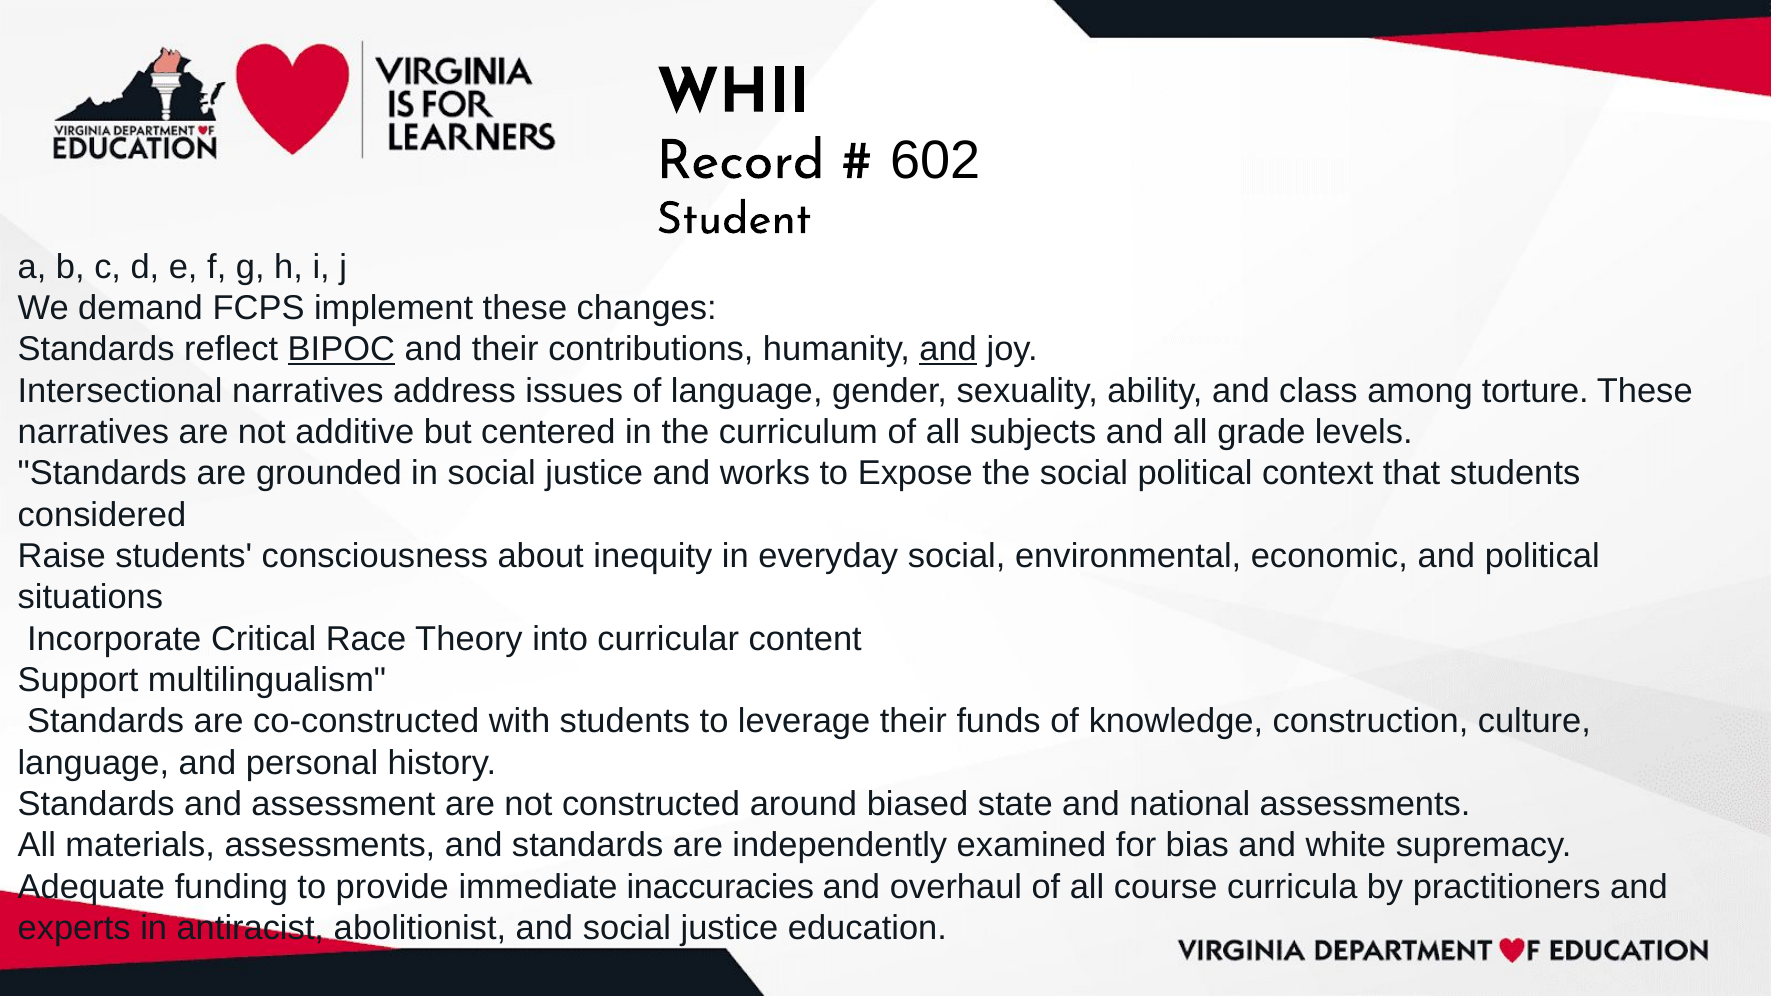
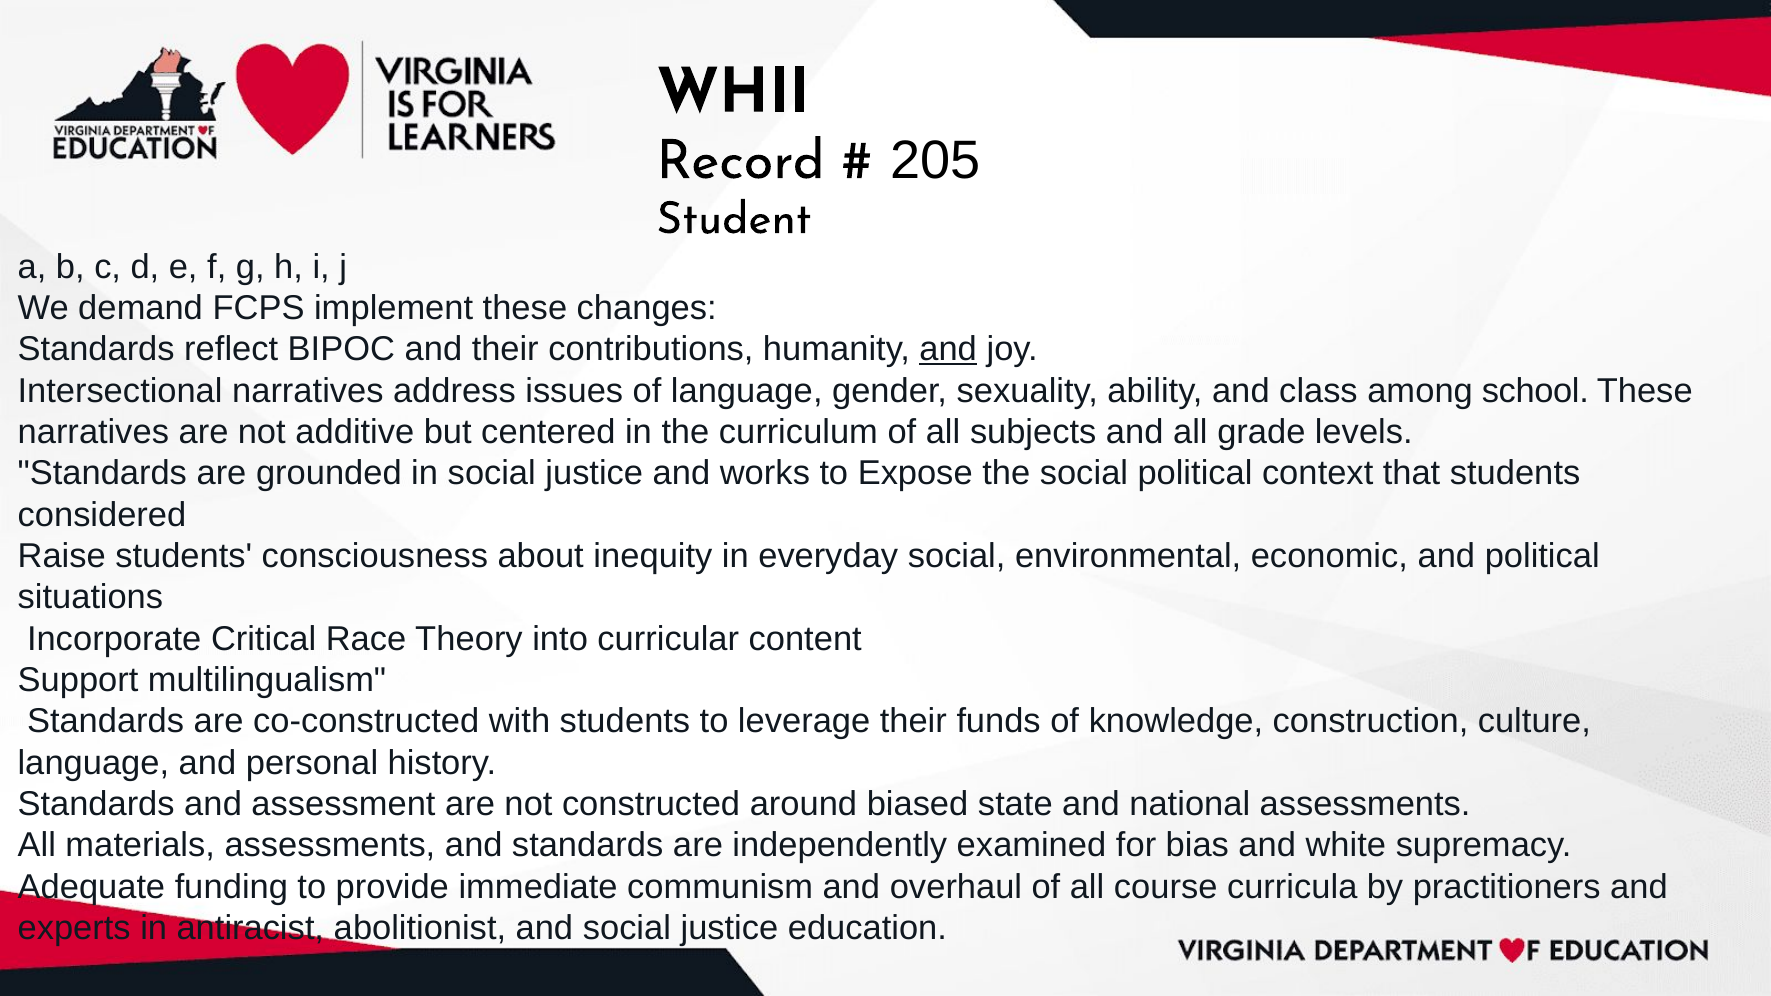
602: 602 -> 205 (935, 160)
BIPOC underline: present -> none (341, 350)
torture: torture -> school (1535, 391)
inaccuracies: inaccuracies -> communism (720, 887)
